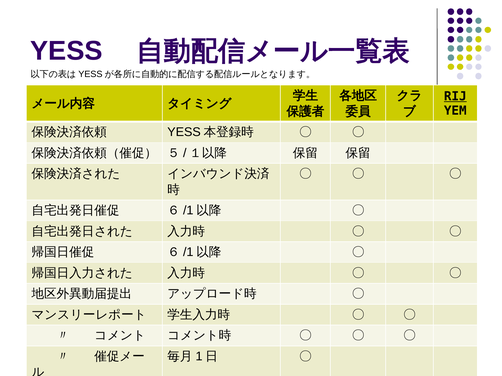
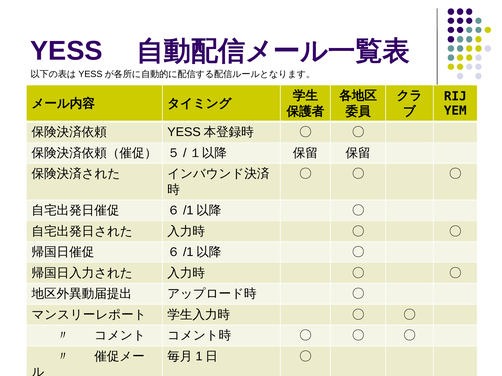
RIJ underline: present -> none (455, 96)
